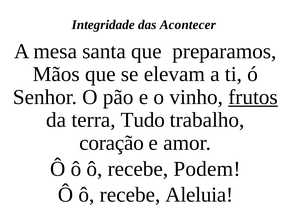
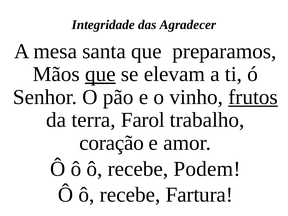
Acontecer: Acontecer -> Agradecer (188, 25)
que underline: none -> present (100, 74)
Tudo: Tudo -> Farol (143, 120)
Aleluia: Aleluia -> Fartura (199, 195)
